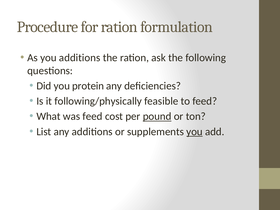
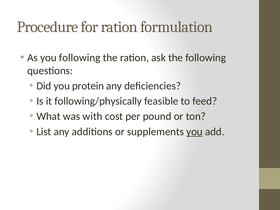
you additions: additions -> following (80, 58)
was feed: feed -> with (93, 116)
pound underline: present -> none (157, 116)
